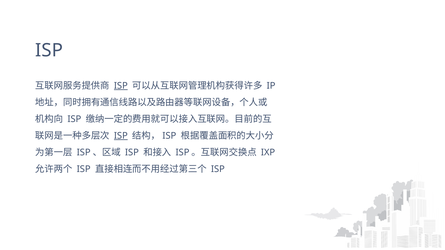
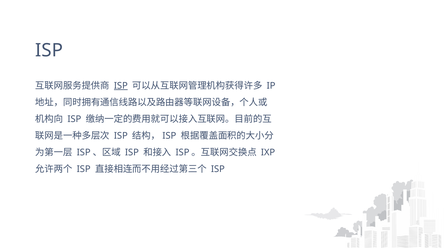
ISP underline: present -> none (121, 136)
